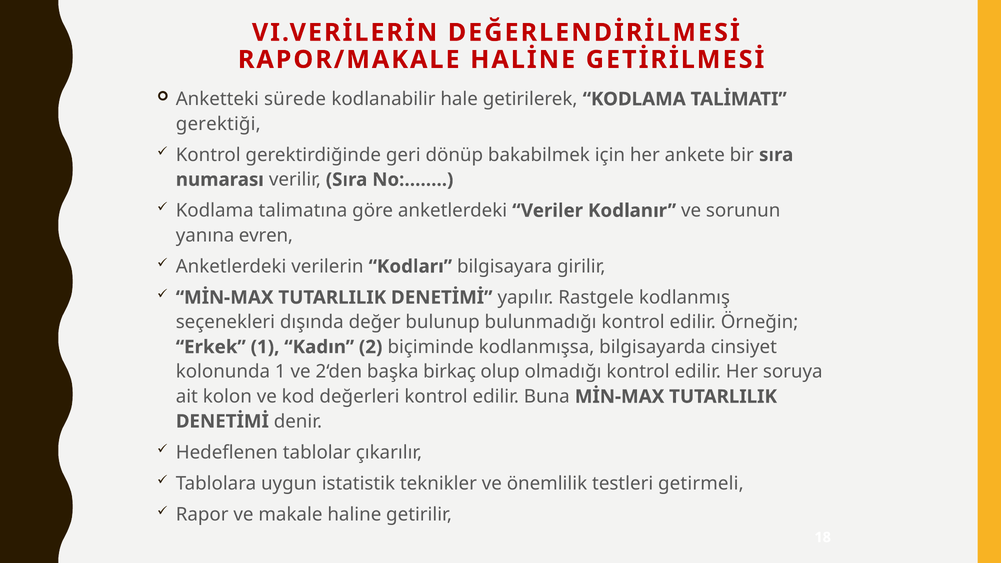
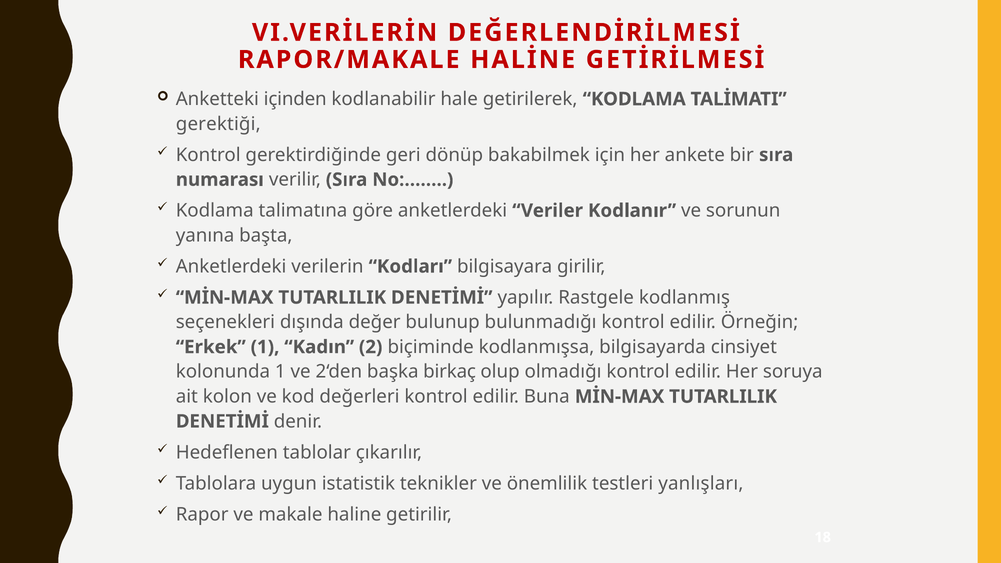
sürede: sürede -> içinden (295, 99)
evren: evren -> başta (266, 235)
getirmeli: getirmeli -> yanlışları (701, 483)
